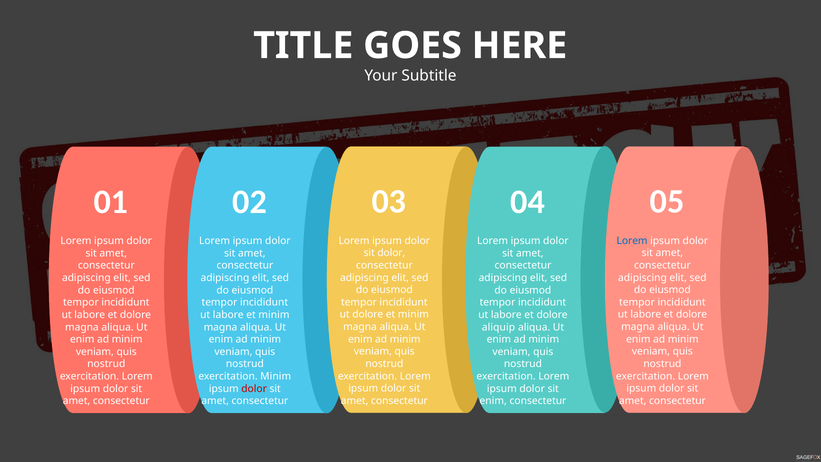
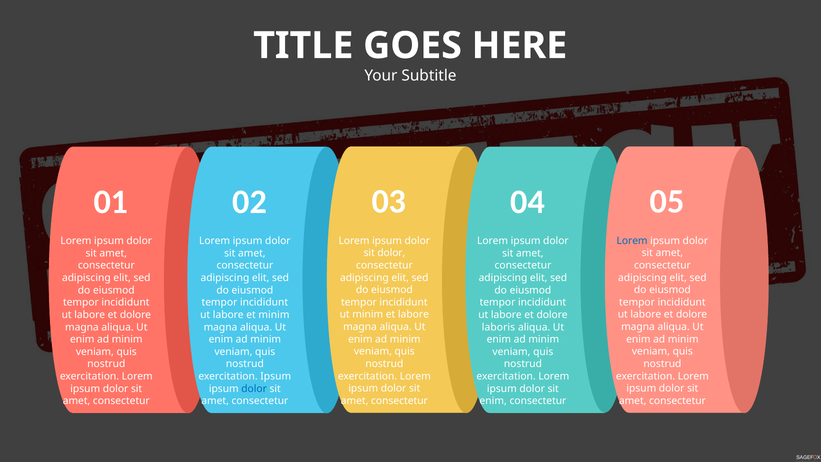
ut dolore: dolore -> minim (368, 314)
minim: minim -> labore (413, 314)
aliquip: aliquip -> laboris (498, 327)
exercitation Minim: Minim -> Ipsum (276, 376)
dolor colour: red -> blue (254, 389)
